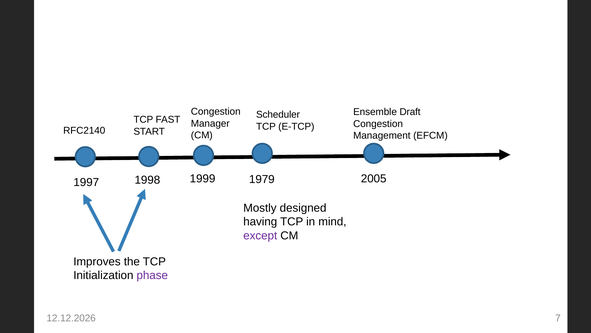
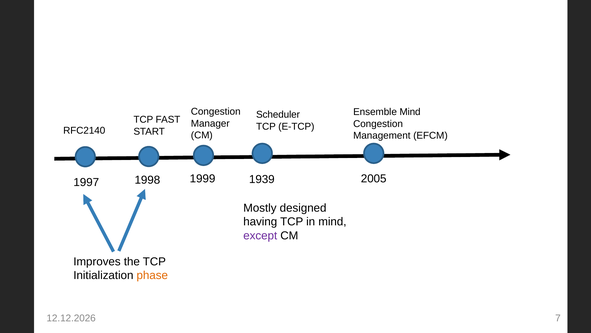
Ensemble Draft: Draft -> Mind (410, 112)
1979: 1979 -> 1939 (262, 179)
phase colour: purple -> orange (152, 275)
